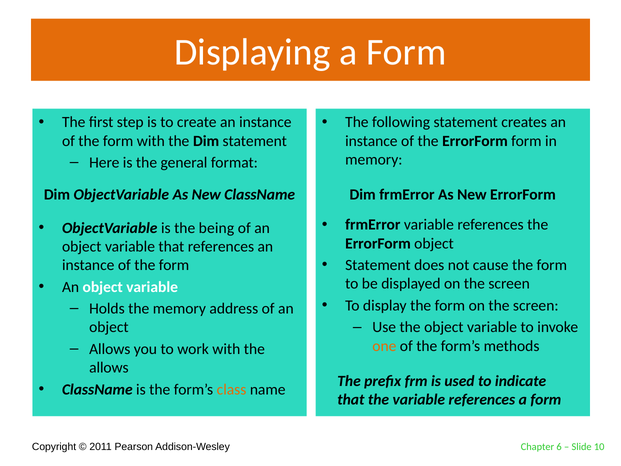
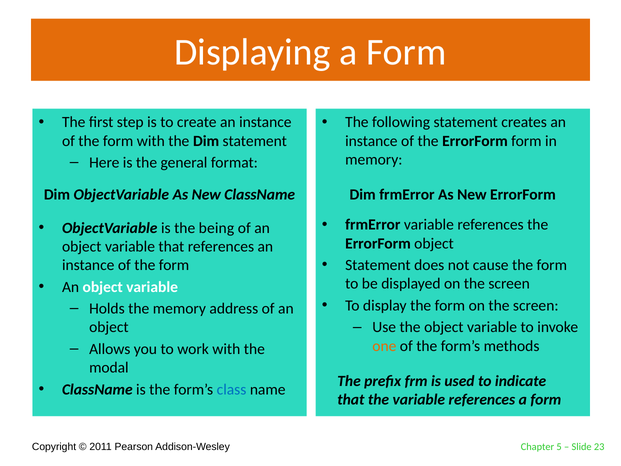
allows: allows -> modal (109, 367)
class colour: orange -> blue (232, 389)
6: 6 -> 5 (559, 447)
10: 10 -> 23 (599, 447)
